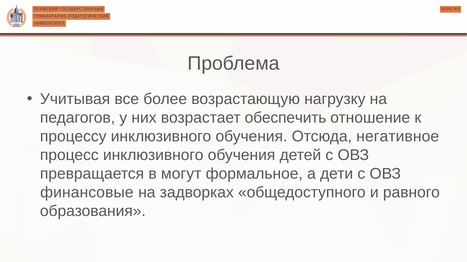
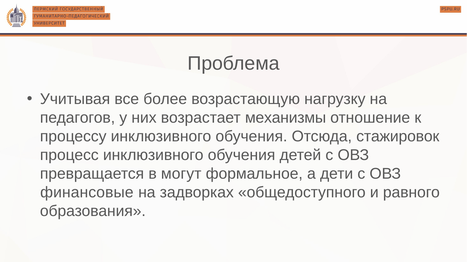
обеспечить: обеспечить -> механизмы (286, 118)
негативное: негативное -> стажировок (398, 137)
